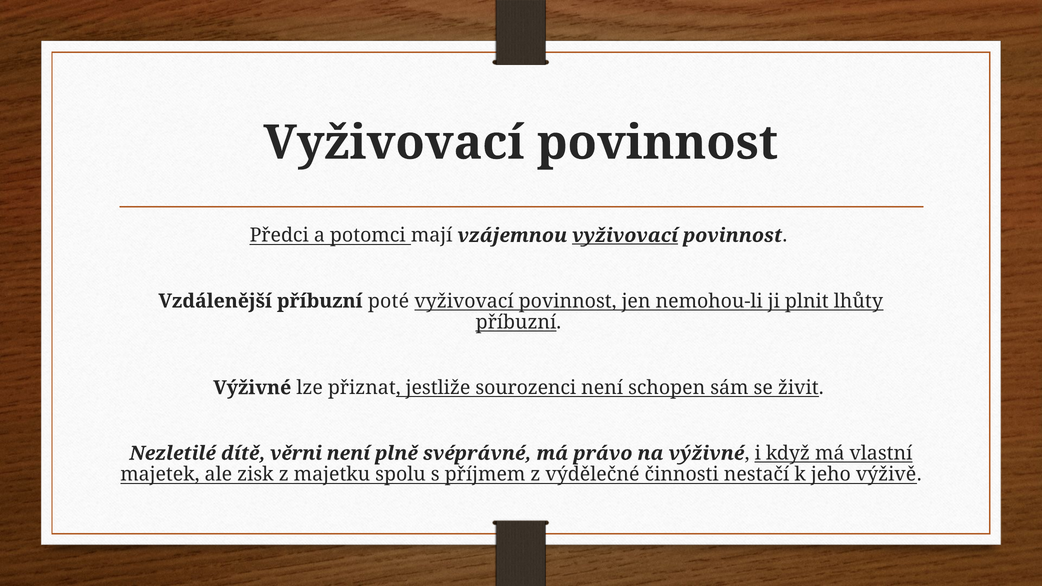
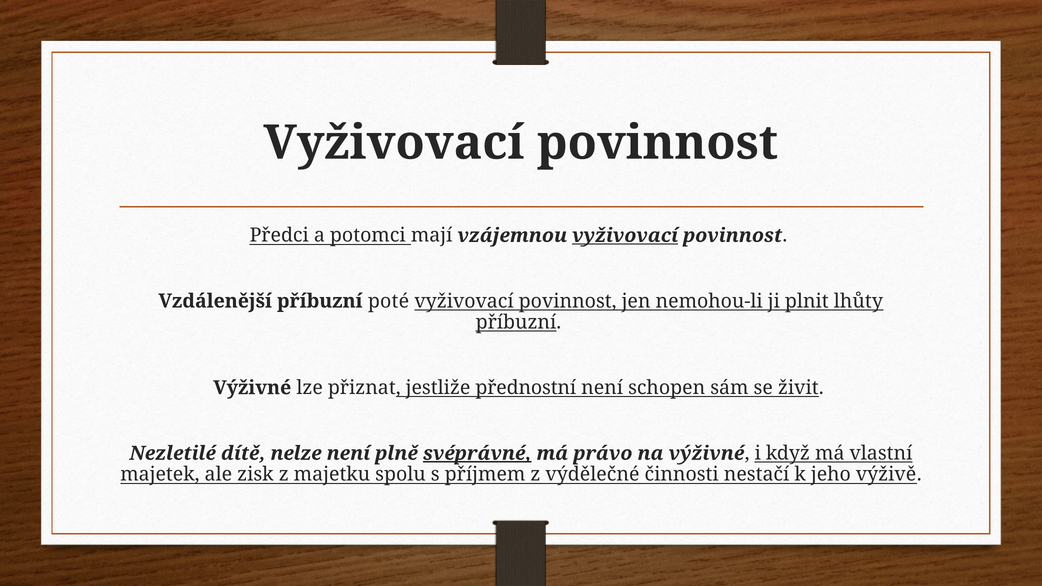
sourozenci: sourozenci -> přednostní (526, 388)
věrni: věrni -> nelze (296, 453)
svéprávné underline: none -> present (477, 453)
